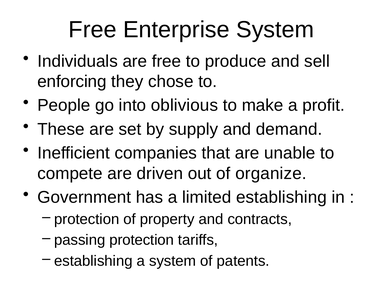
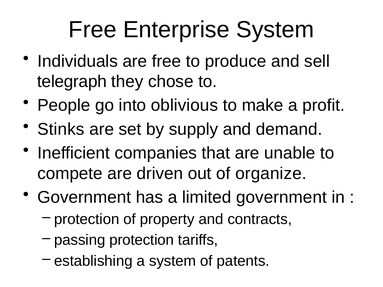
enforcing: enforcing -> telegraph (72, 82)
These: These -> Stinks (61, 129)
limited establishing: establishing -> government (281, 197)
